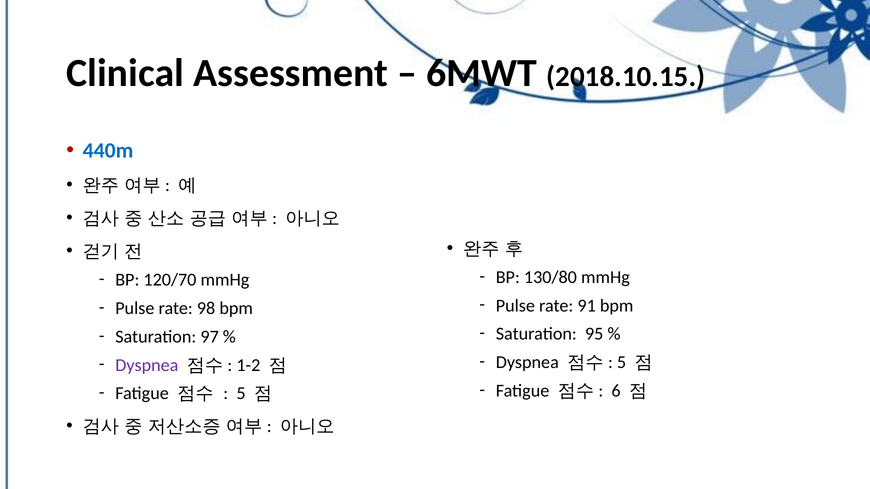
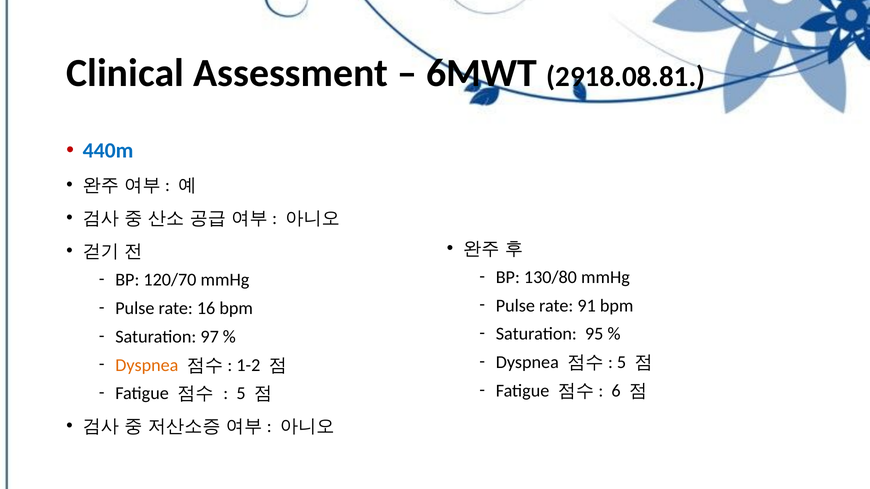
2018.10.15: 2018.10.15 -> 2918.08.81 (626, 77)
98: 98 -> 16 (206, 308)
Dyspnea colour: purple -> orange (147, 365)
